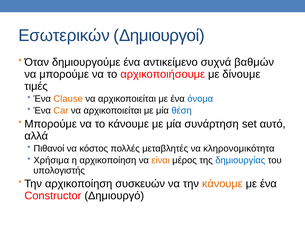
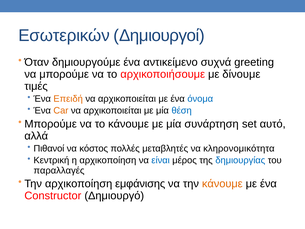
βαθμών: βαθμών -> greeting (254, 62)
Clause: Clause -> Επειδή (68, 99)
Χρήσιμα: Χρήσιμα -> Κεντρική (51, 160)
είναι colour: orange -> blue (161, 160)
υπολογιστής: υπολογιστής -> παραλλαγές (59, 170)
συσκευών: συσκευών -> εμφάνισης (140, 184)
